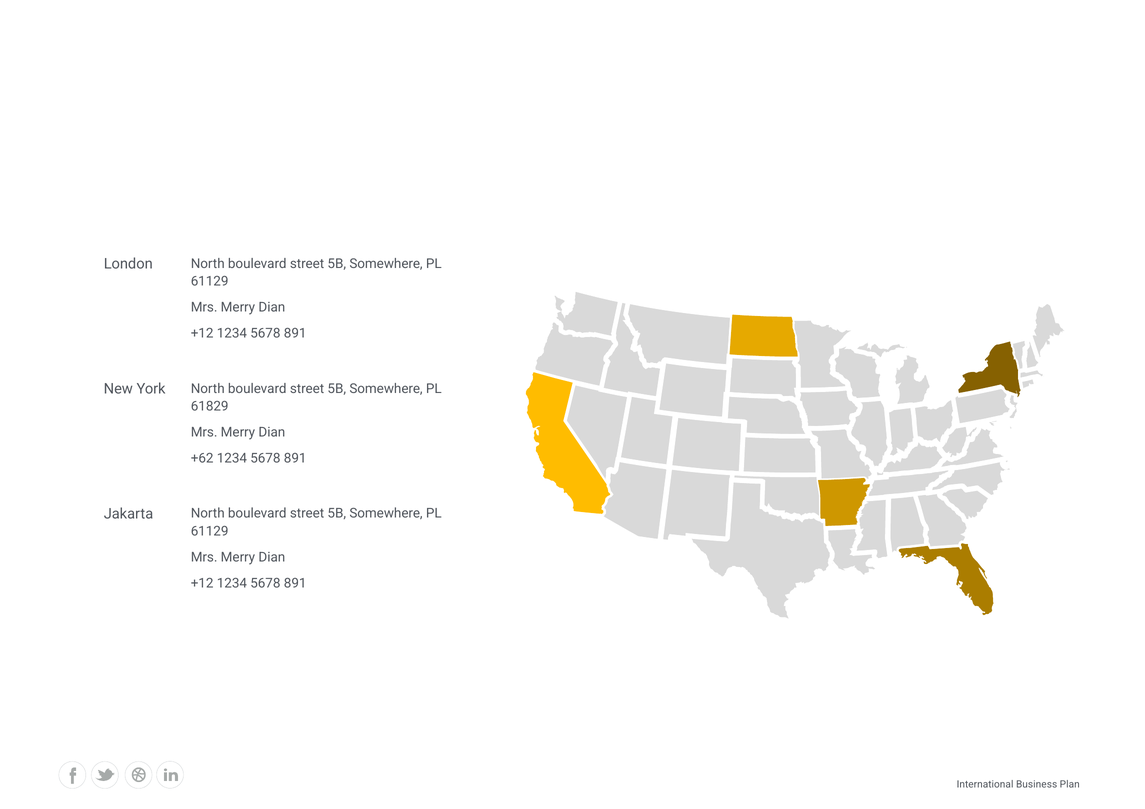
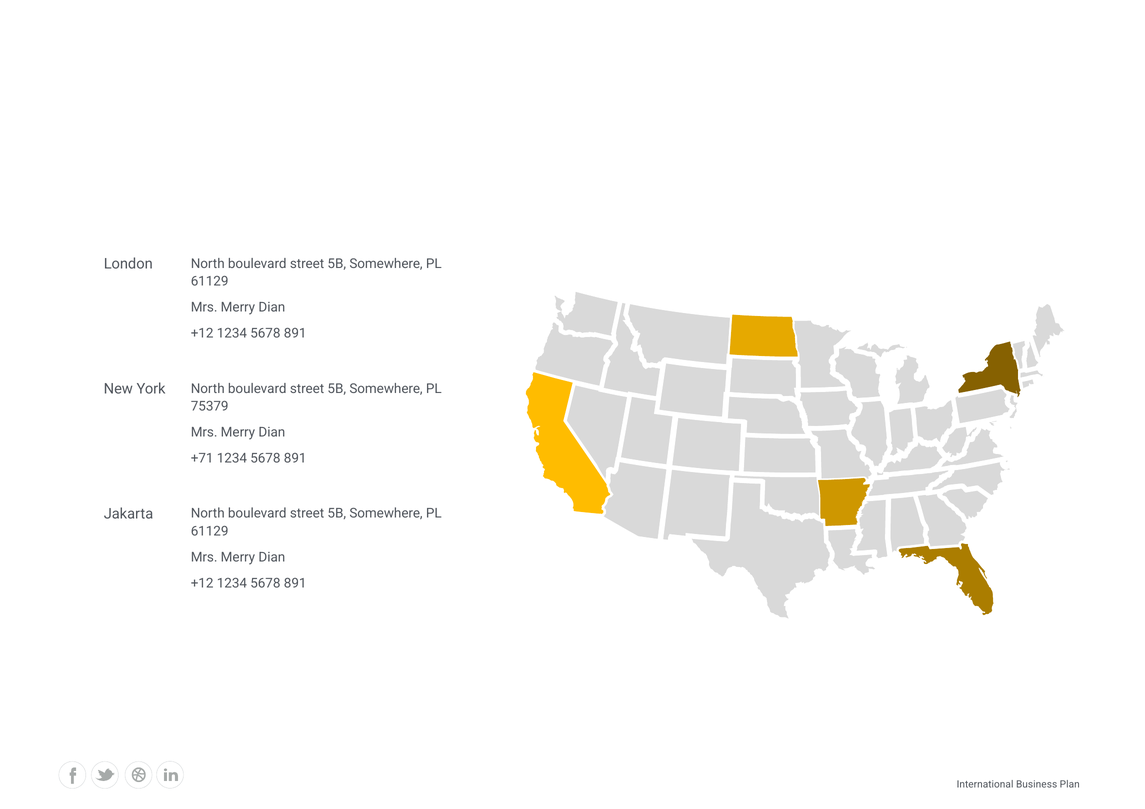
61829: 61829 -> 75379 (210, 407)
+62: +62 -> +71 (202, 458)
